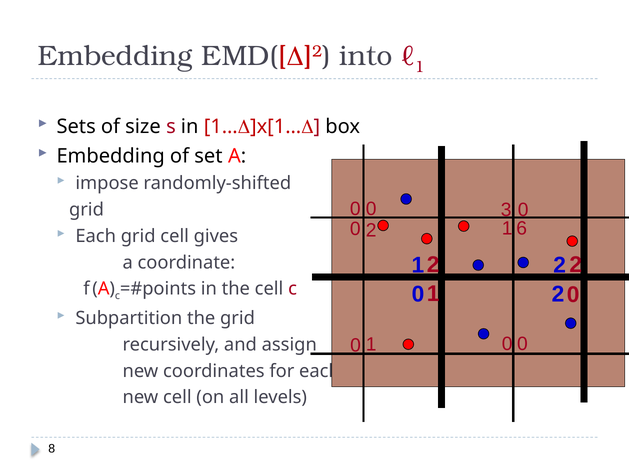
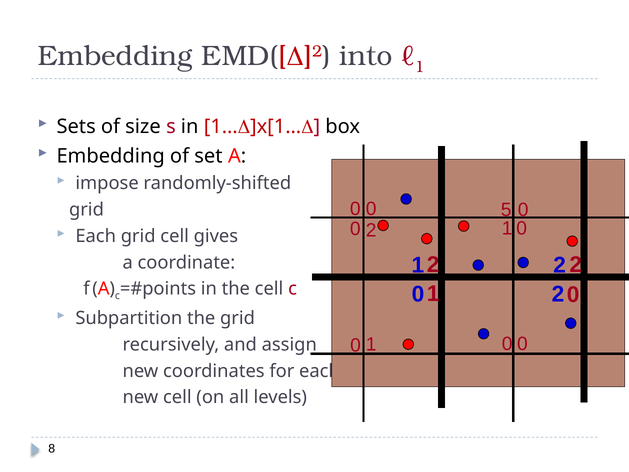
3: 3 -> 5 (506, 210)
2 6: 6 -> 0 (522, 228)
